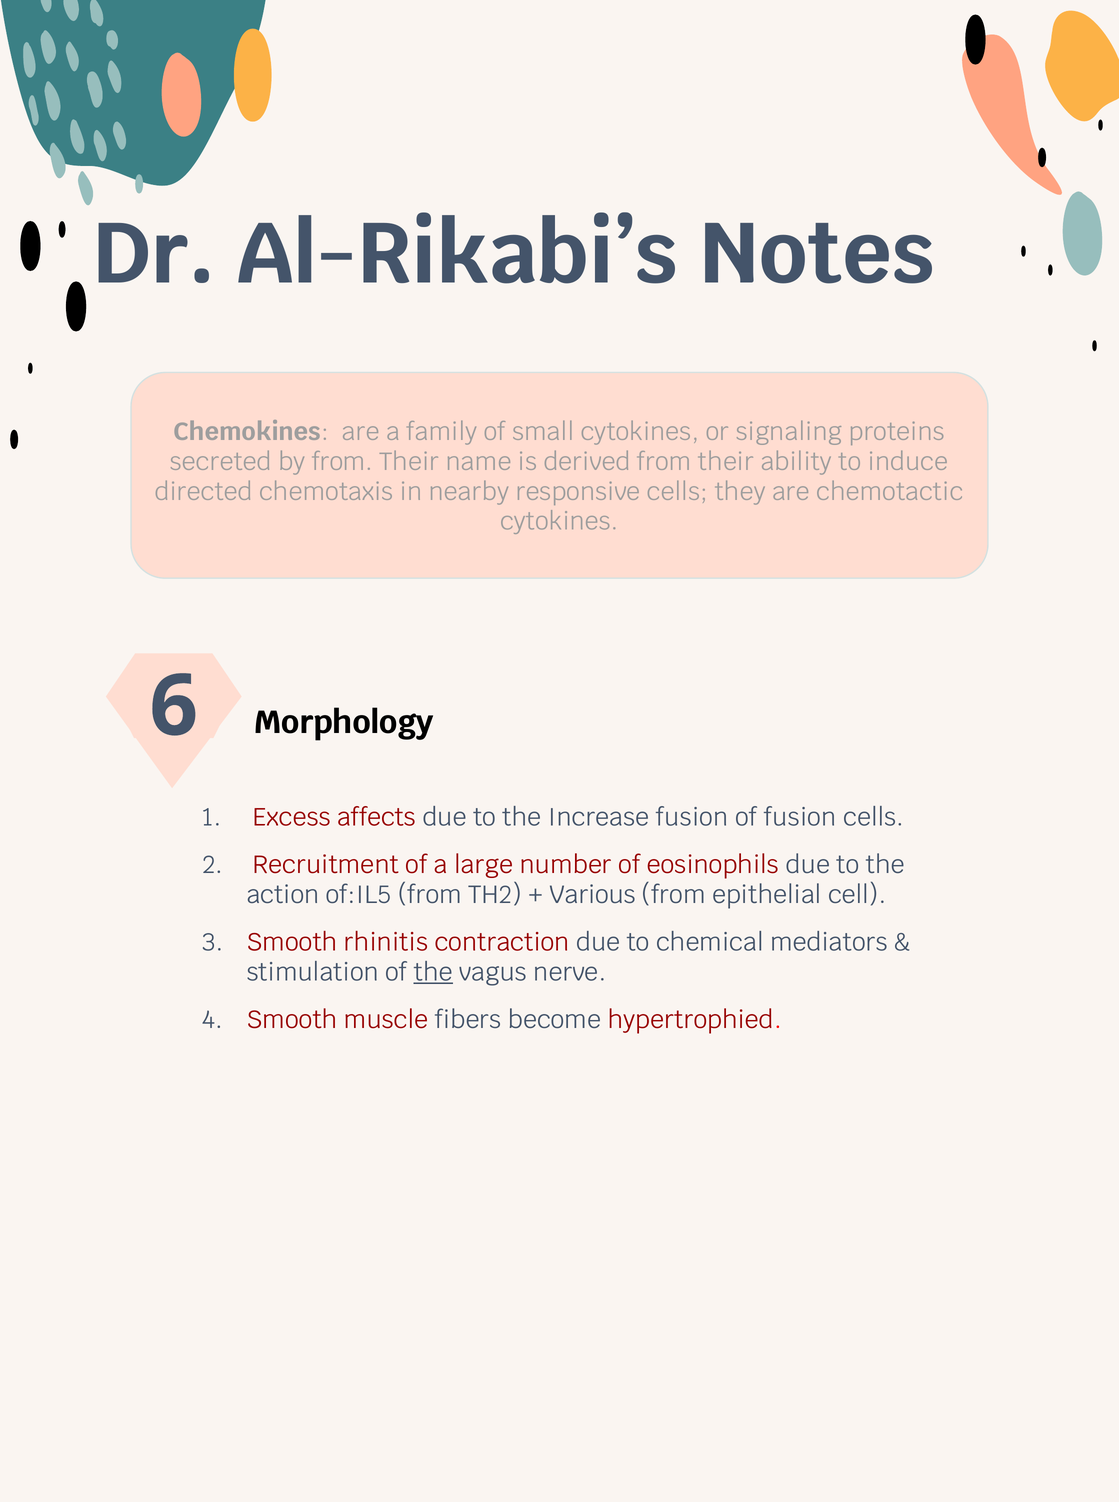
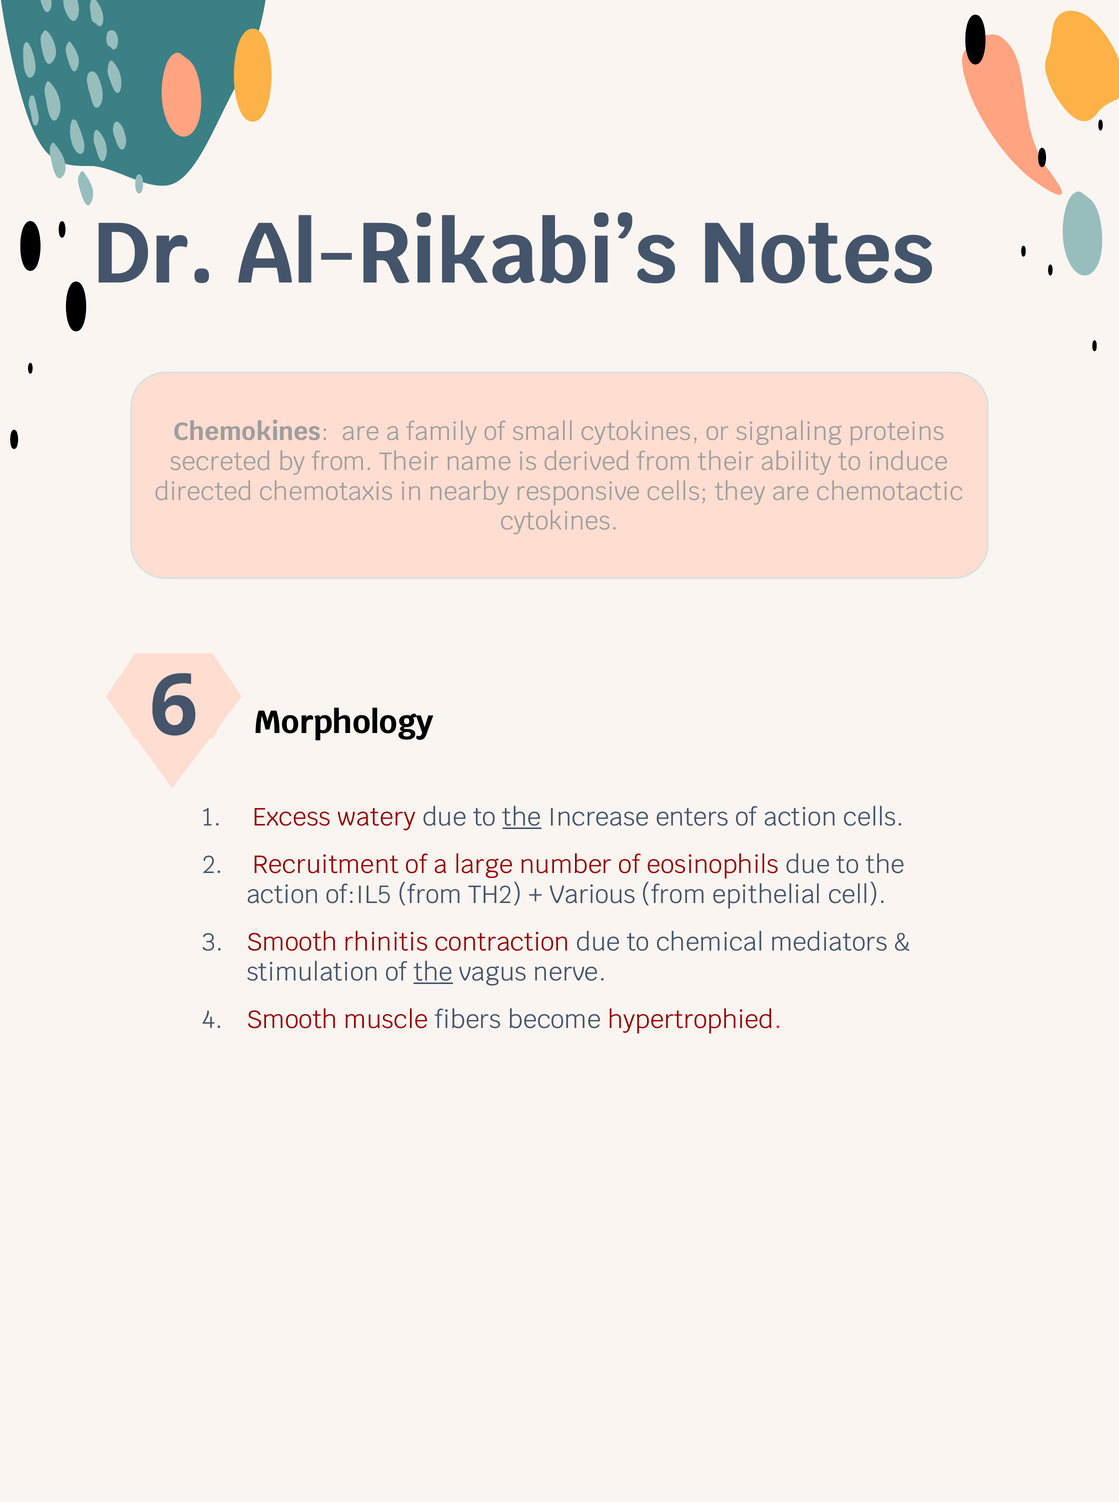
affects: affects -> watery (376, 818)
the underline: none -> present (522, 818)
Increase fusion: fusion -> enters (692, 818)
of fusion: fusion -> action (800, 818)
